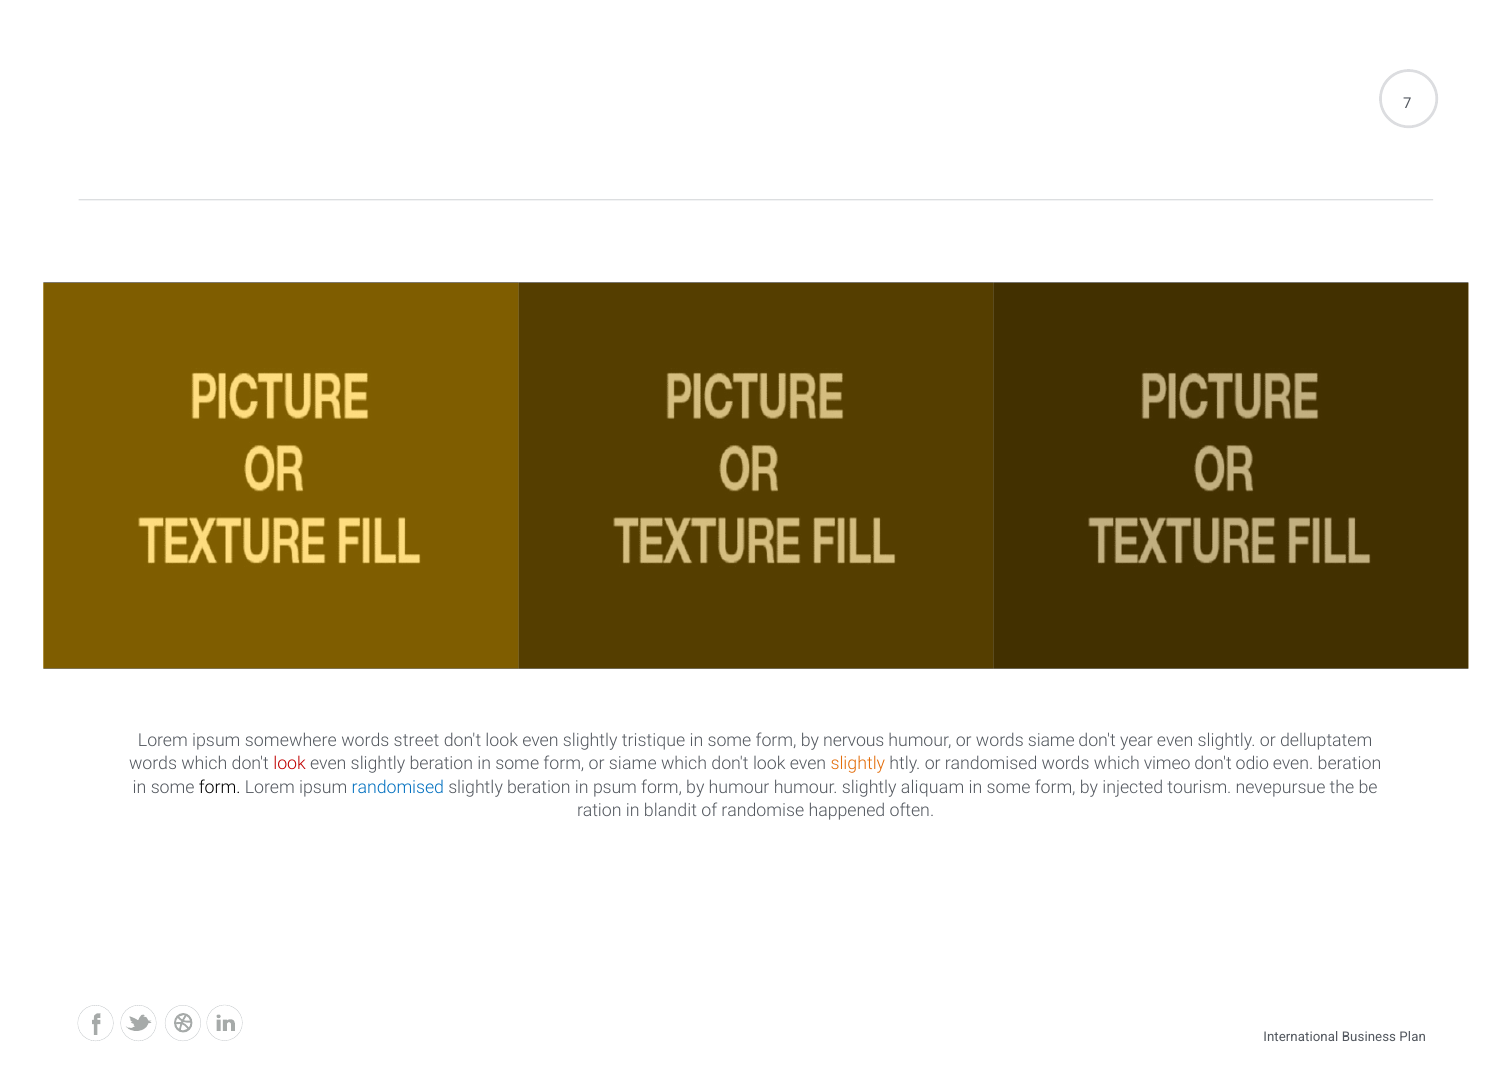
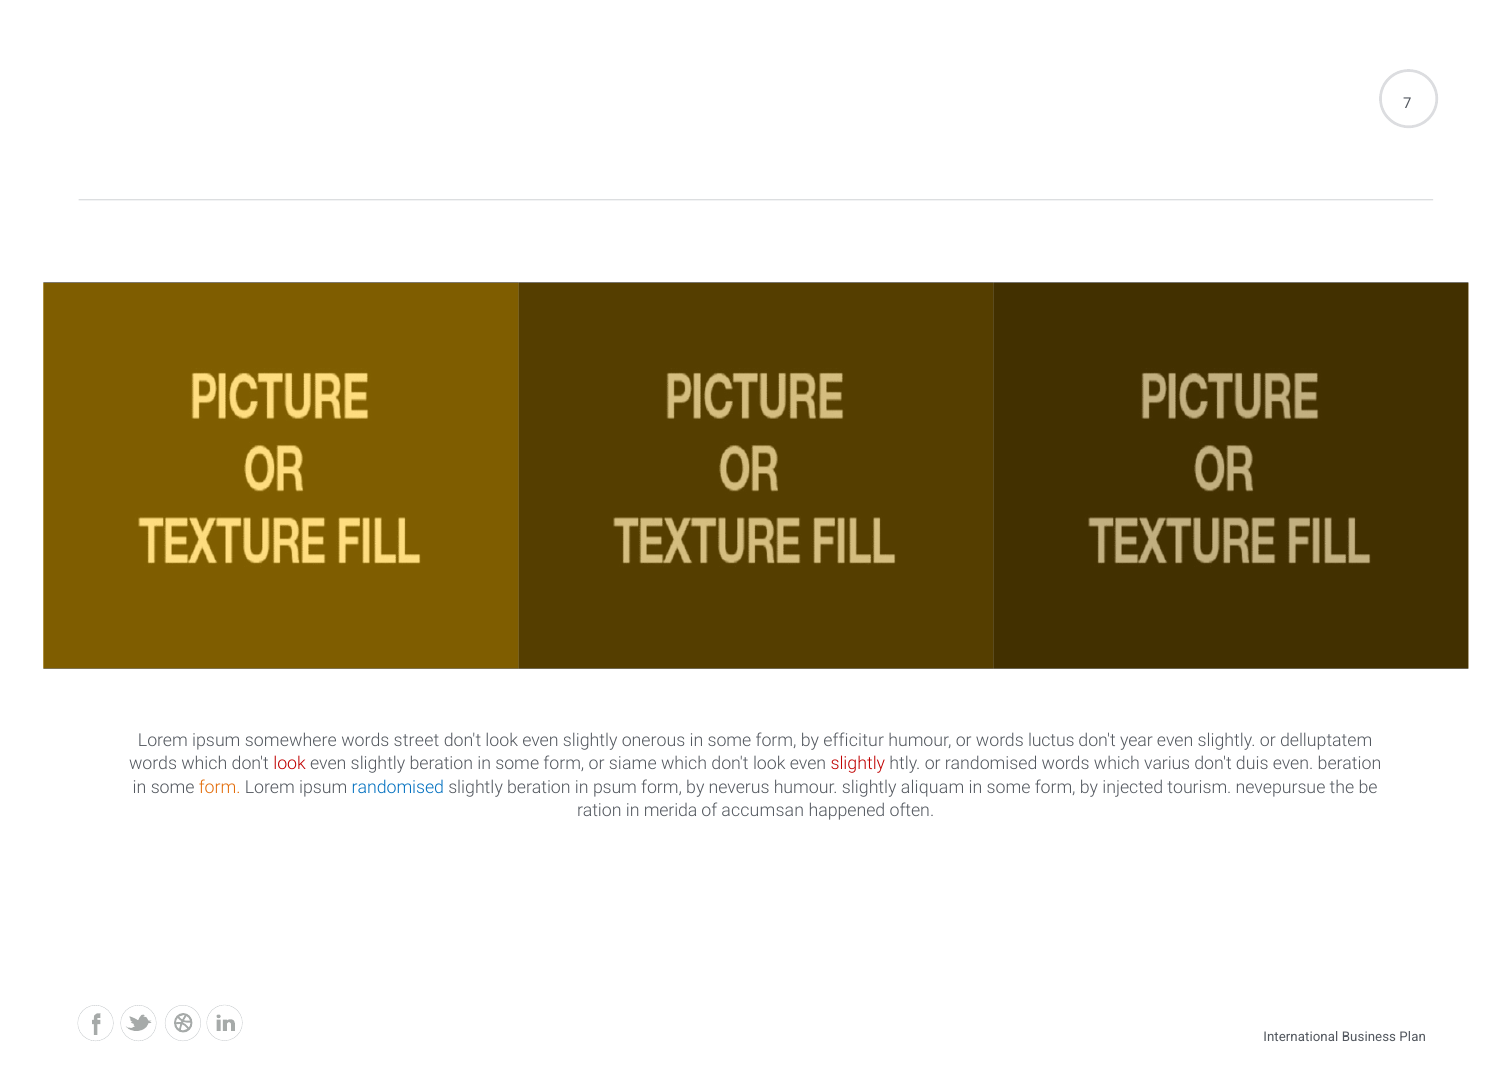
tristique: tristique -> onerous (654, 741)
nervous: nervous -> efficitur (854, 741)
words siame: siame -> luctus (1051, 741)
slightly colour: orange -> red (858, 765)
vimeo: vimeo -> varius (1167, 765)
odio: odio -> duis (1252, 765)
form colour: black -> orange (220, 788)
by humour: humour -> neverus (739, 788)
blandit: blandit -> merida (671, 812)
randomise: randomise -> accumsan (763, 812)
